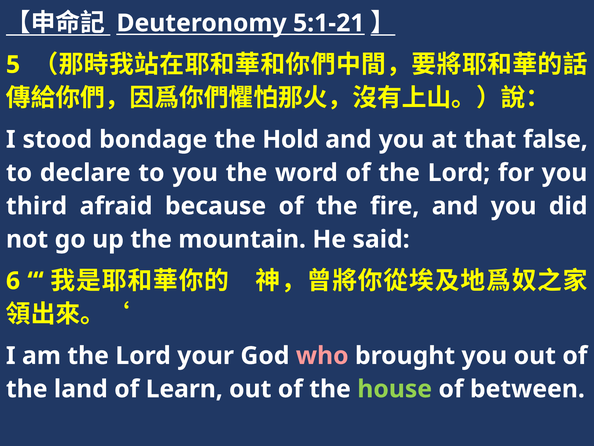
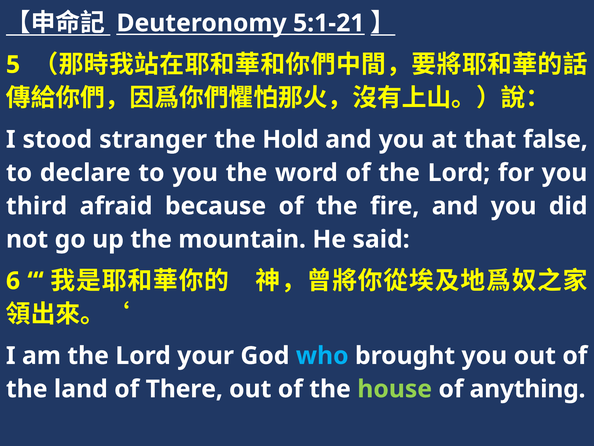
bondage: bondage -> stranger (153, 139)
who colour: pink -> light blue (322, 355)
Learn: Learn -> There (184, 389)
between: between -> anything (528, 389)
